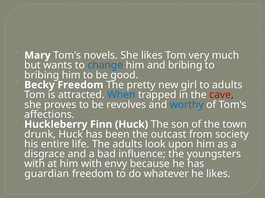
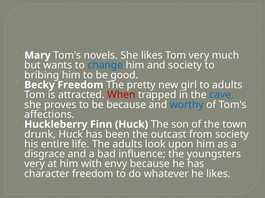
and bribing: bribing -> society (185, 65)
When colour: blue -> red (121, 95)
cave colour: red -> blue (222, 95)
be revolves: revolves -> because (126, 105)
with: with -> very (35, 164)
guardian: guardian -> character (47, 174)
